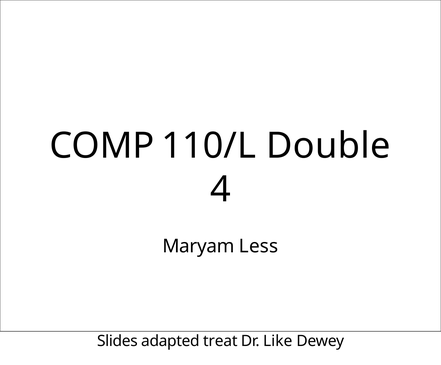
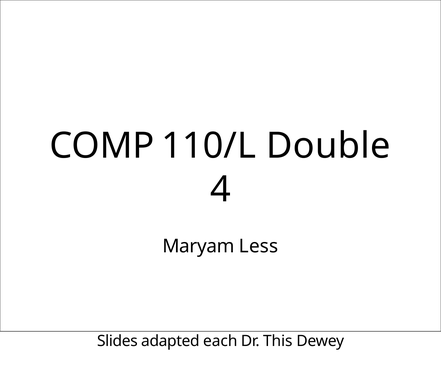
treat: treat -> each (220, 341)
Like: Like -> This (278, 341)
